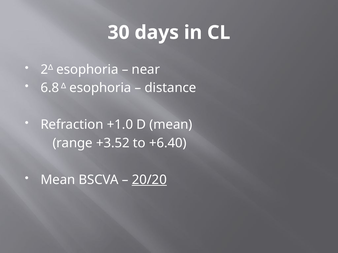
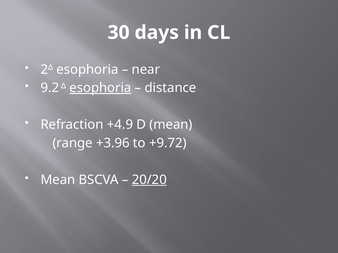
6.8: 6.8 -> 9.2 (50, 88)
esophoria underline: none -> present (100, 88)
+1.0: +1.0 -> +4.9 (120, 125)
+3.52: +3.52 -> +3.96 (113, 143)
+6.40: +6.40 -> +9.72 (168, 143)
